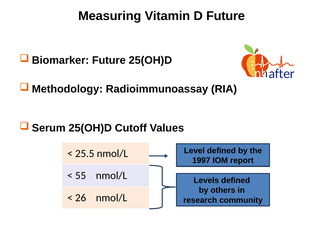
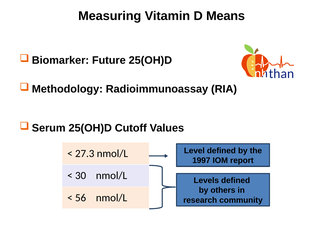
D Future: Future -> Means (226, 16)
after: after -> than (281, 74)
25.5: 25.5 -> 27.3 (85, 153)
55: 55 -> 30 (81, 175)
26: 26 -> 56 (81, 198)
